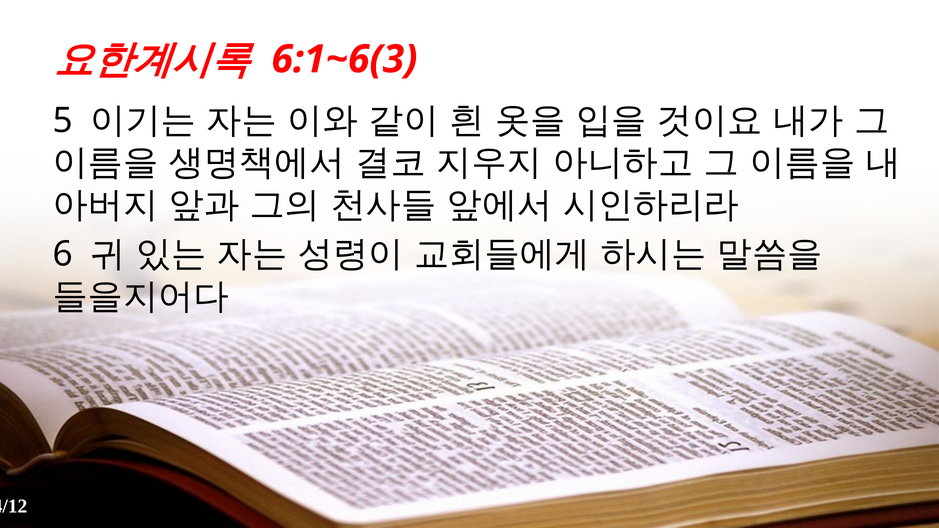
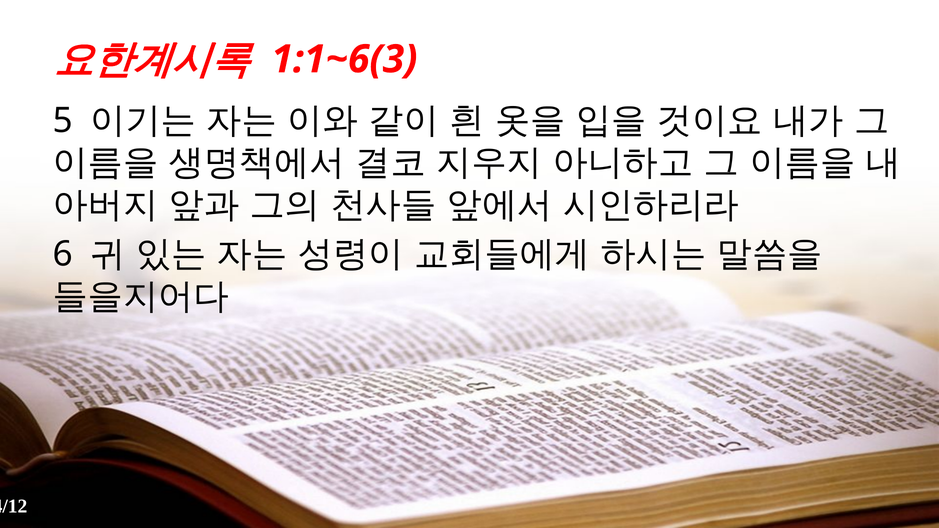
6:1~6(3: 6:1~6(3 -> 1:1~6(3 (344, 59)
